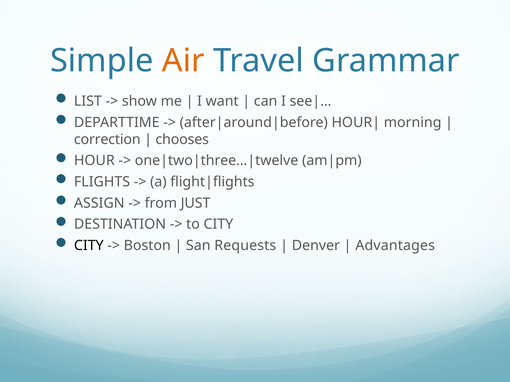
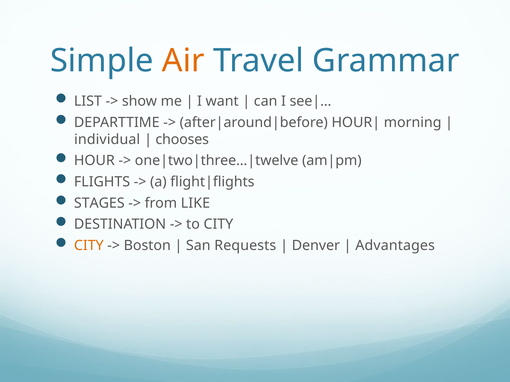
correction: correction -> individual (107, 140)
ASSIGN: ASSIGN -> STAGES (99, 203)
JUST: JUST -> LIKE (195, 203)
CITY colour: black -> orange (89, 246)
